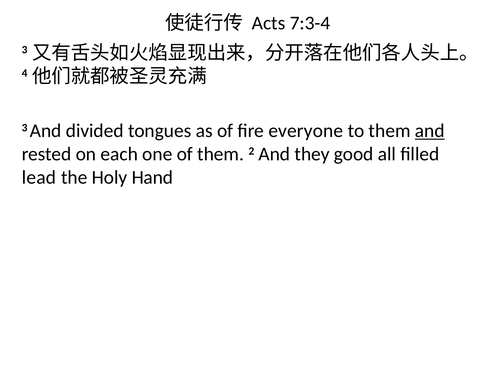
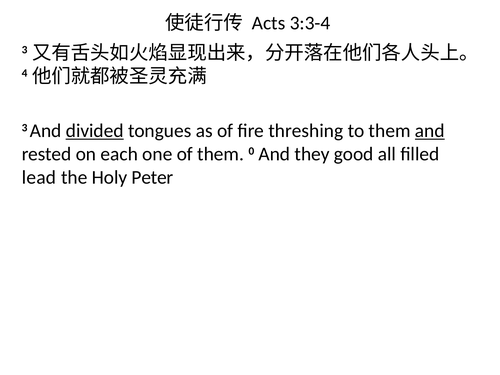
7:3-4: 7:3-4 -> 3:3-4 (310, 23)
divided underline: none -> present (95, 131)
everyone: everyone -> threshing (306, 131)
2: 2 -> 0 (251, 151)
Hand: Hand -> Peter (152, 178)
